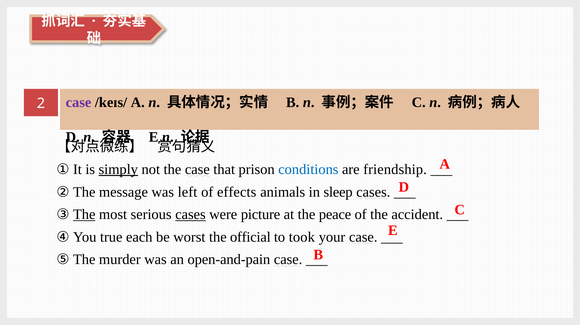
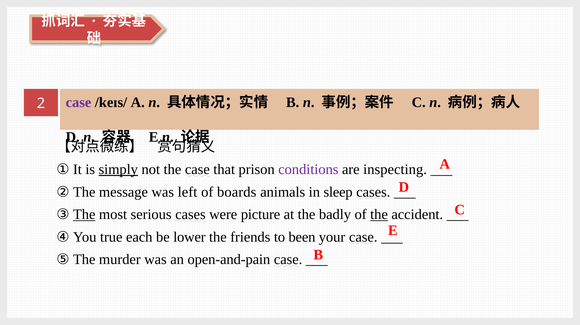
conditions colour: blue -> purple (308, 169)
friendship: friendship -> inspecting (395, 169)
effects: effects -> boards (237, 192)
cases underline: present -> none (190, 214)
peace: peace -> badly (335, 214)
the underline: none -> present (379, 214)
worst: worst -> lower (189, 237)
official: official -> friends (250, 237)
took: took -> been (302, 237)
